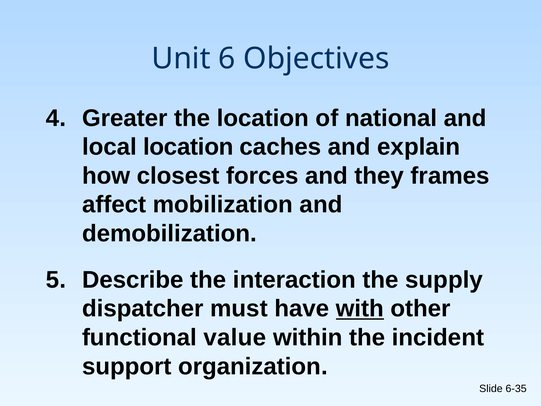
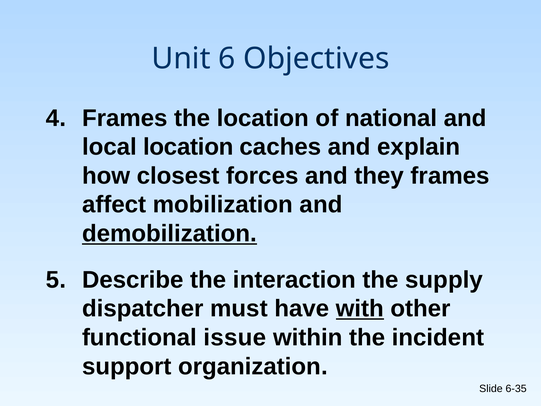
Greater: Greater -> Frames (125, 118)
demobilization underline: none -> present (170, 233)
value: value -> issue (235, 337)
